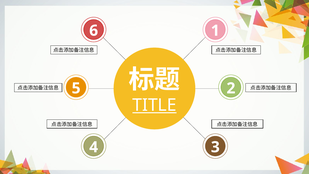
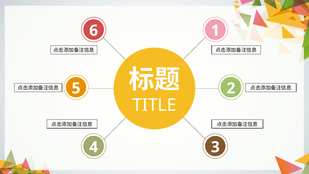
TITLE underline: present -> none (154, 105)
